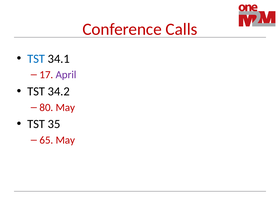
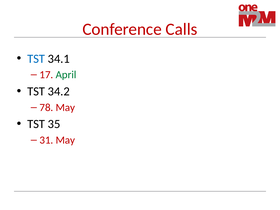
April colour: purple -> green (66, 75)
80: 80 -> 78 (46, 107)
65: 65 -> 31 (46, 140)
